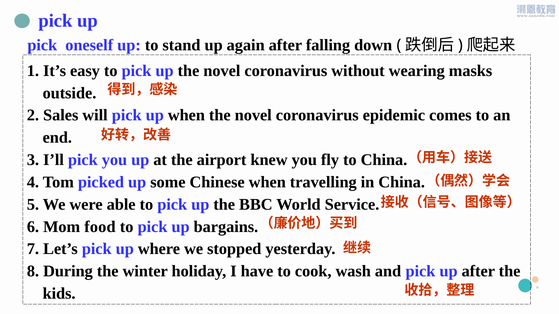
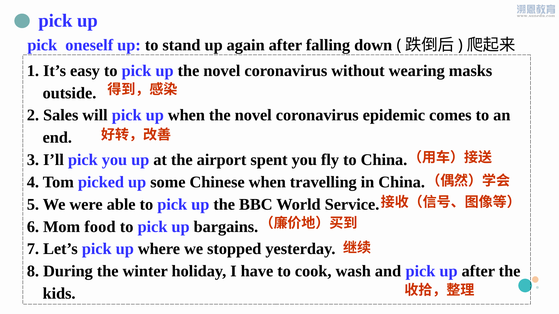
knew: knew -> spent (269, 160)
